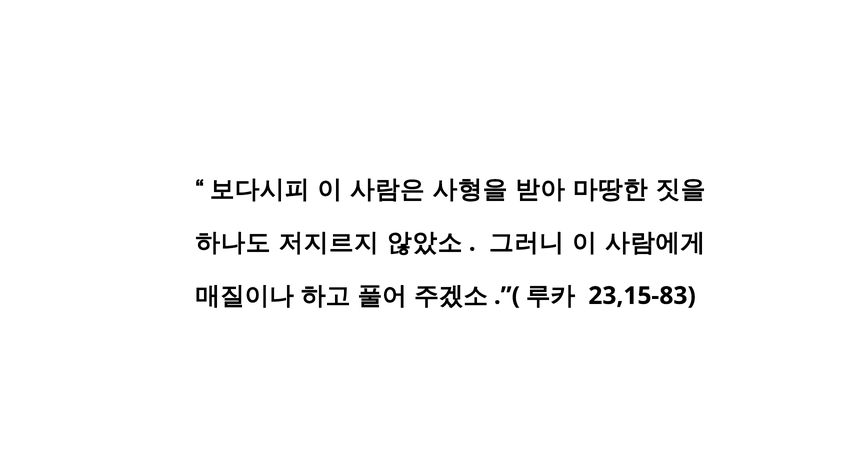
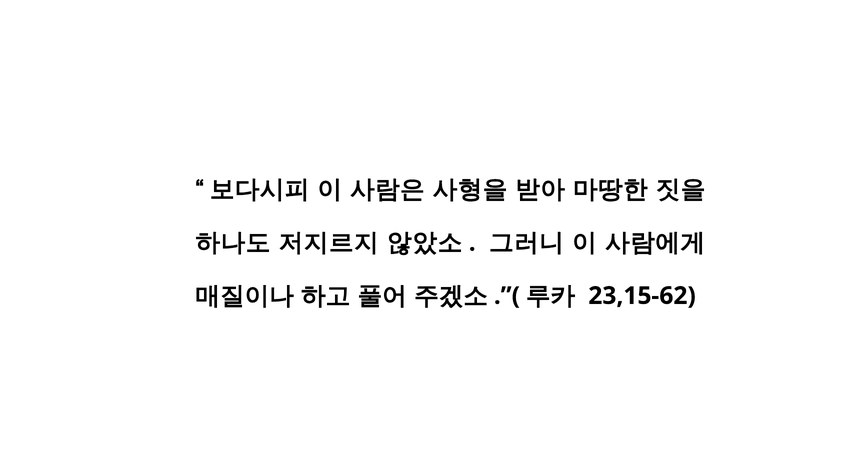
23,15-83: 23,15-83 -> 23,15-62 (642, 296)
